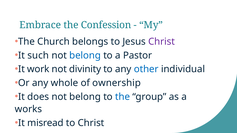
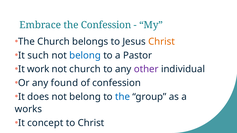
Christ colour: purple -> orange (162, 42)
not divinity: divinity -> church (85, 69)
other colour: blue -> purple (146, 69)
whole: whole -> found (64, 83)
of ownership: ownership -> confession (117, 83)
misread: misread -> concept (45, 123)
